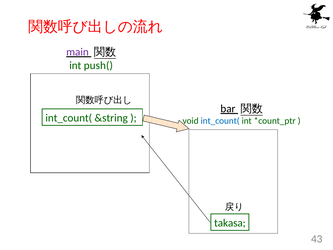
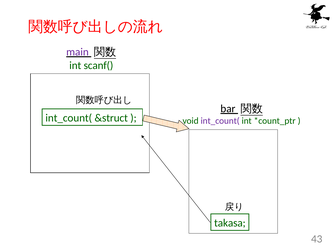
push(: push( -> scanf( (98, 65)
&string: &string -> &struct (111, 118)
int_count( colour: blue -> purple (220, 121)
